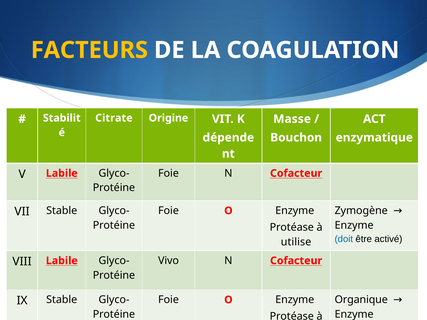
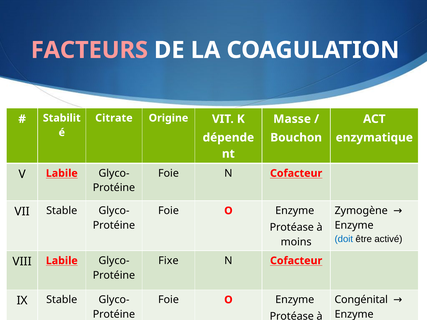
FACTEURS colour: yellow -> pink (89, 50)
utilise: utilise -> moins (296, 242)
Vivo: Vivo -> Fixe (168, 261)
Organique: Organique -> Congénital (361, 300)
